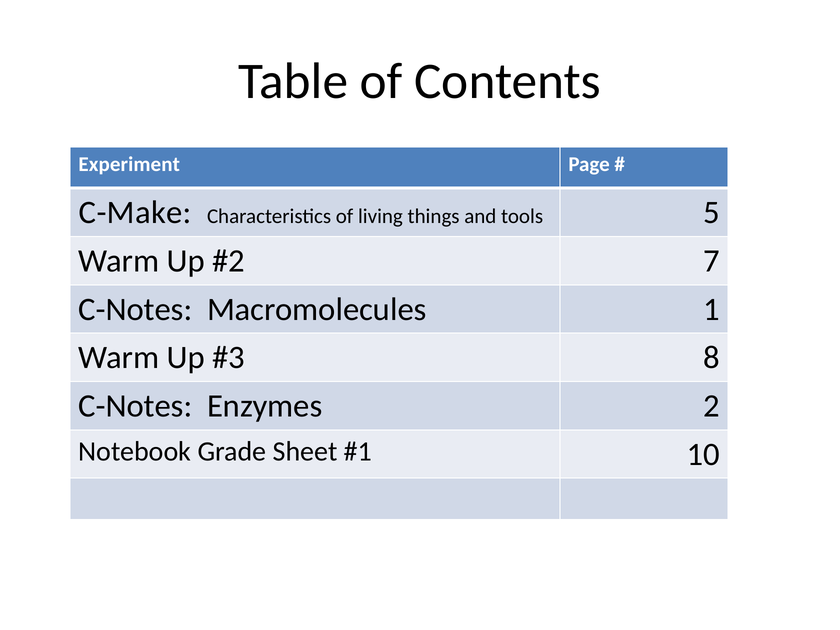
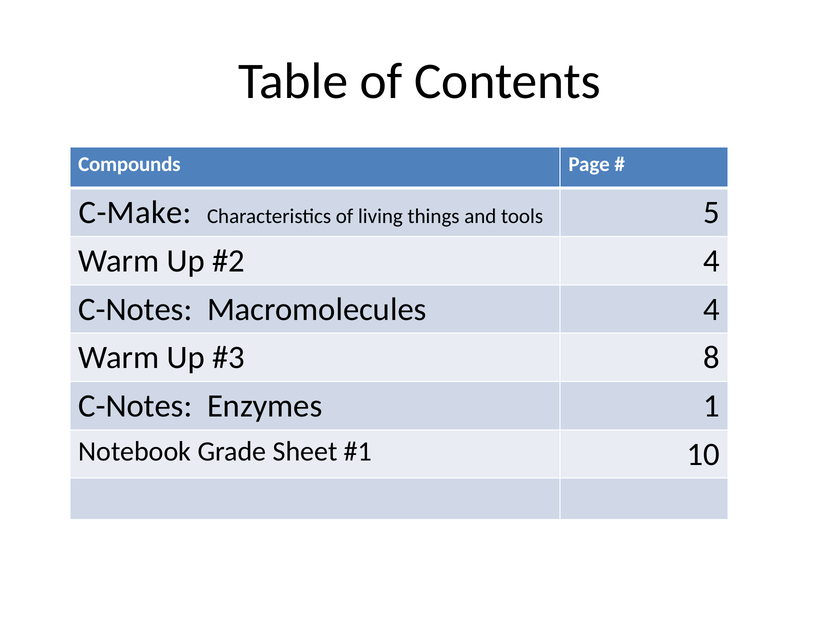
Experiment: Experiment -> Compounds (129, 164)
7: 7 -> 4 (711, 261)
Macromolecules 1: 1 -> 4 (711, 309)
2: 2 -> 1 (711, 406)
